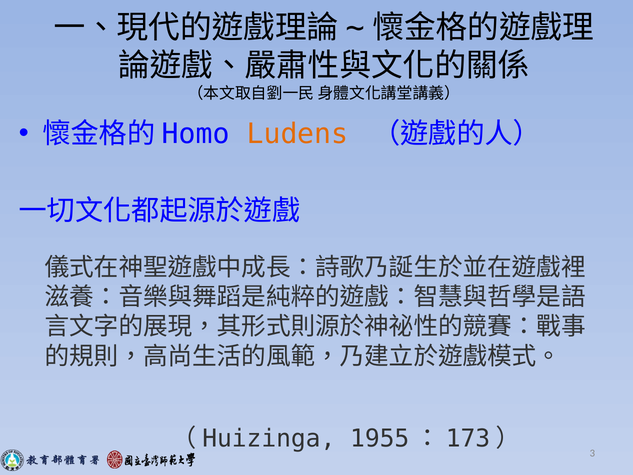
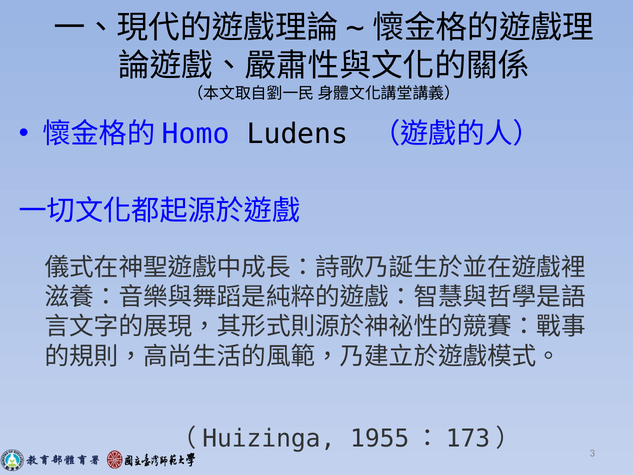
Ludens colour: orange -> black (297, 134)
